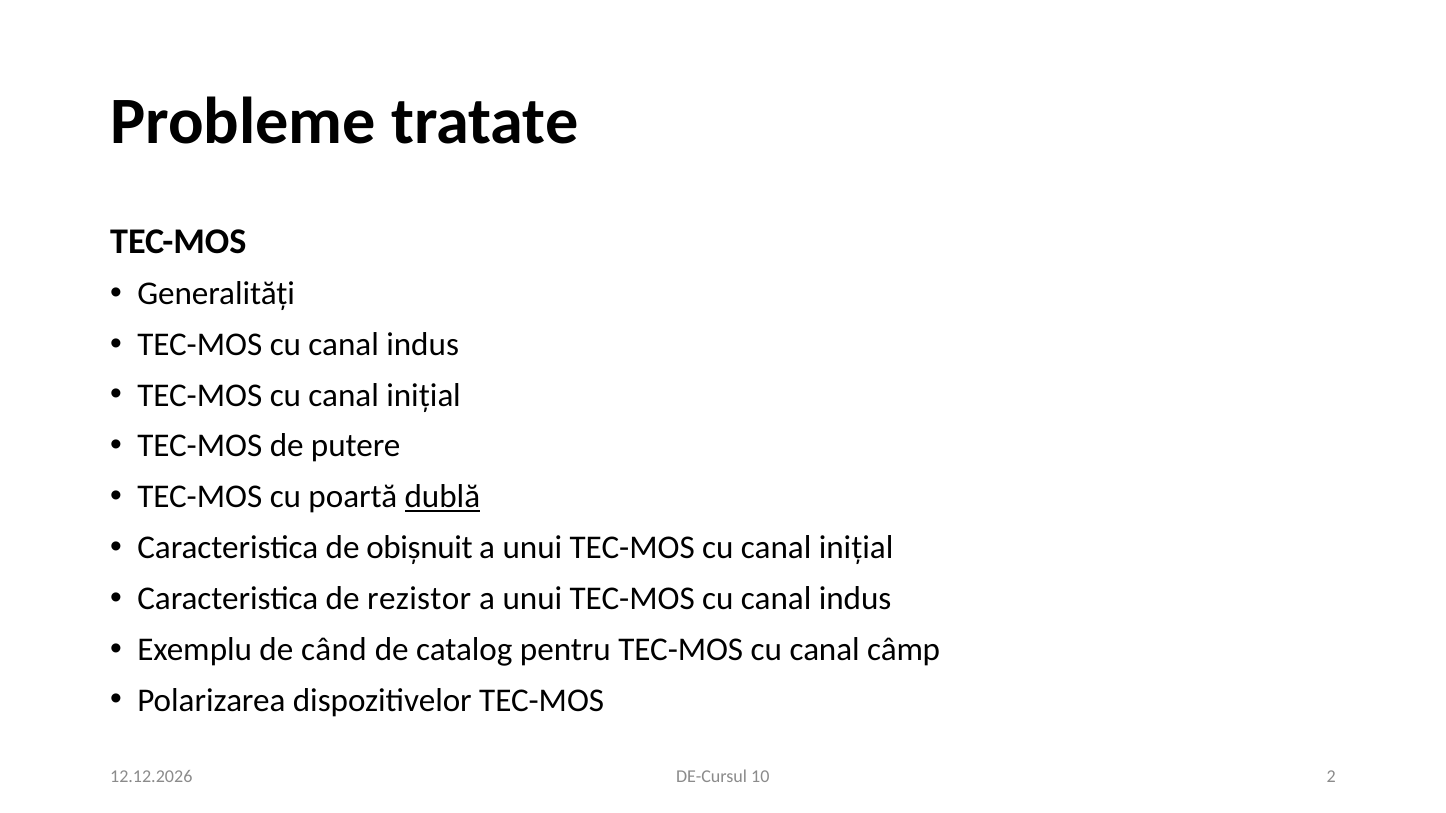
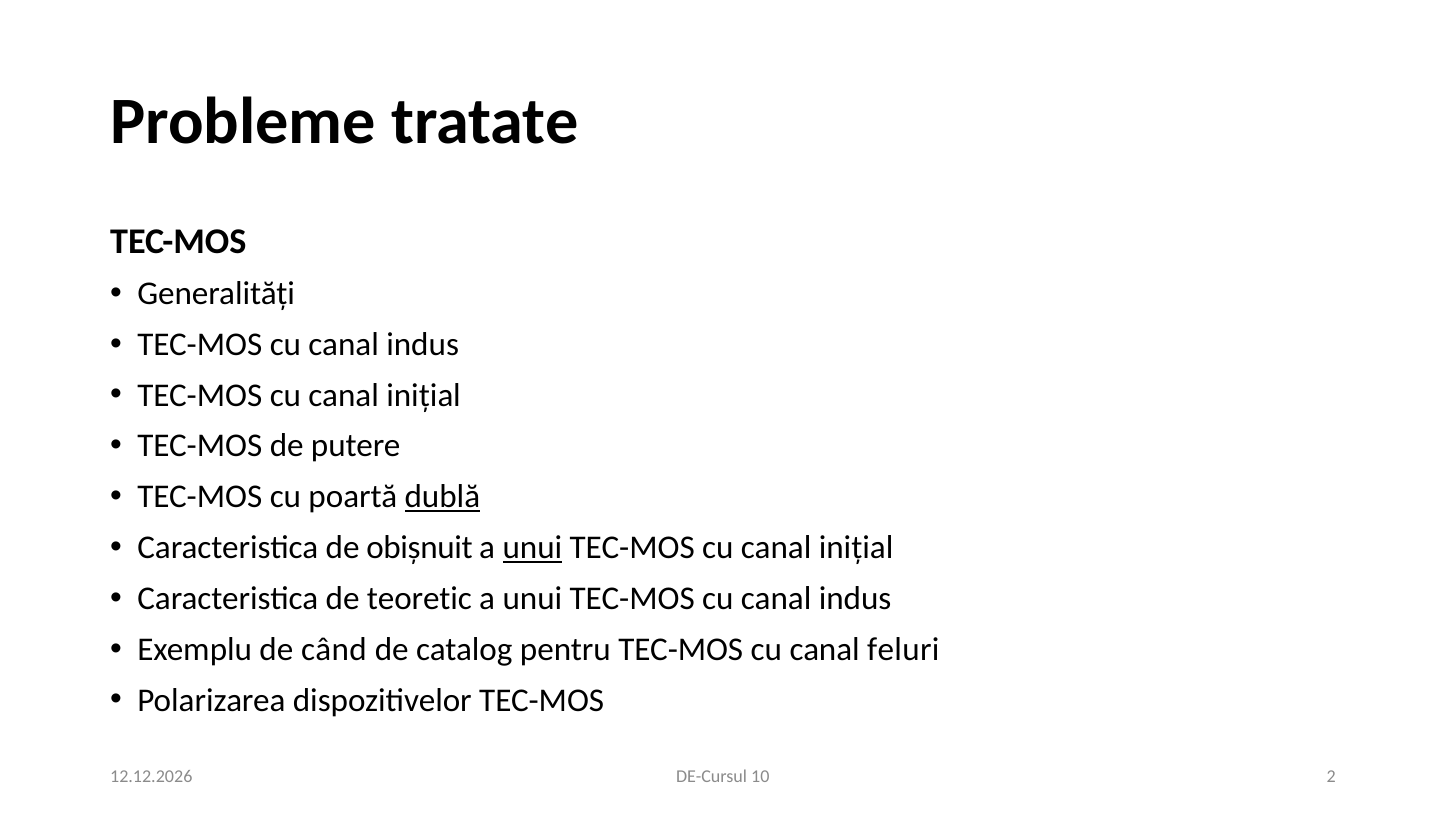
unui underline: none -> present (532, 548)
rezistor: rezistor -> teoretic (419, 599)
câmp: câmp -> feluri (903, 650)
